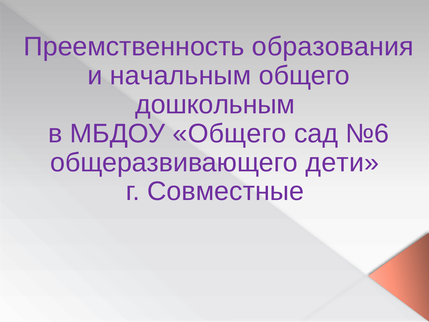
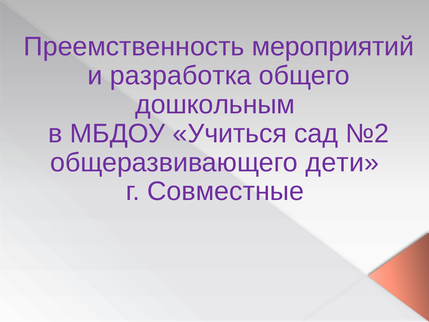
образования: образования -> мероприятий (333, 46)
начальным: начальным -> разработка (181, 75)
МБДОУ Общего: Общего -> Учиться (230, 133)
№6: №6 -> №2 (367, 133)
